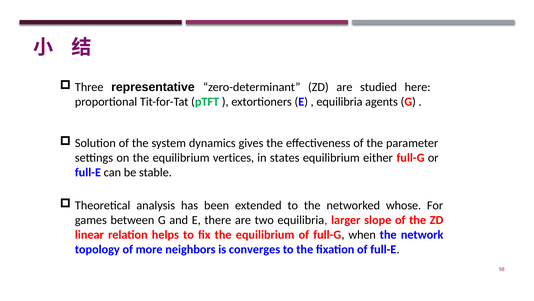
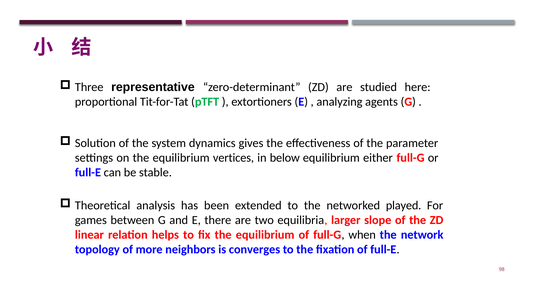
equilibria: equilibria -> analyzing (339, 102)
states: states -> below (285, 157)
whose: whose -> played (404, 205)
